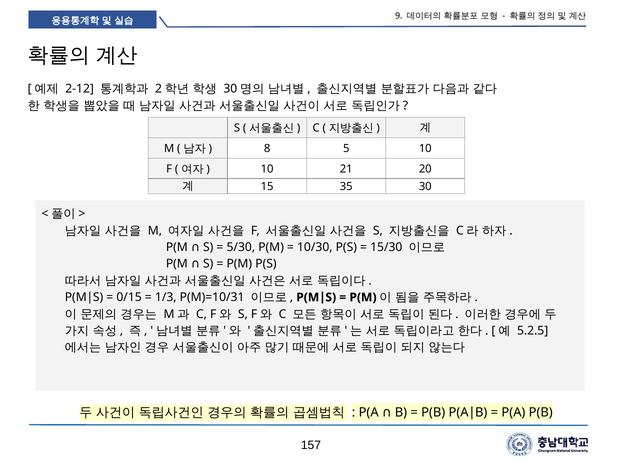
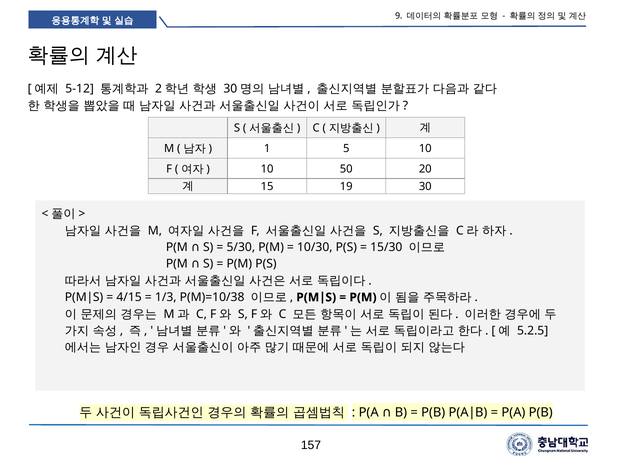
2-12: 2-12 -> 5-12 (80, 89)
8: 8 -> 1 (267, 148)
21: 21 -> 50 (346, 169)
35: 35 -> 19 (346, 187)
0/15: 0/15 -> 4/15 (129, 297)
P(M)=10/31: P(M)=10/31 -> P(M)=10/38 (212, 297)
